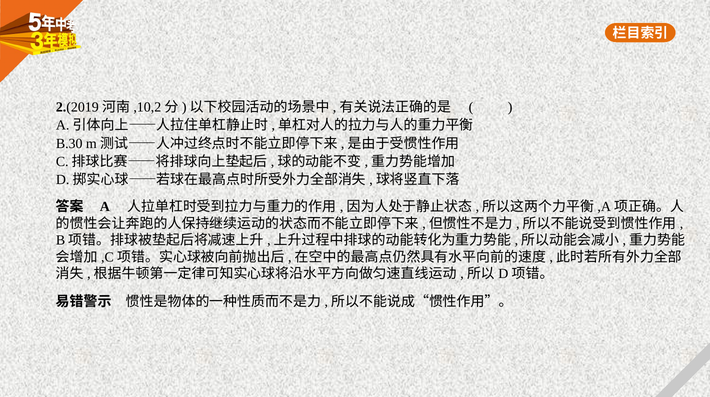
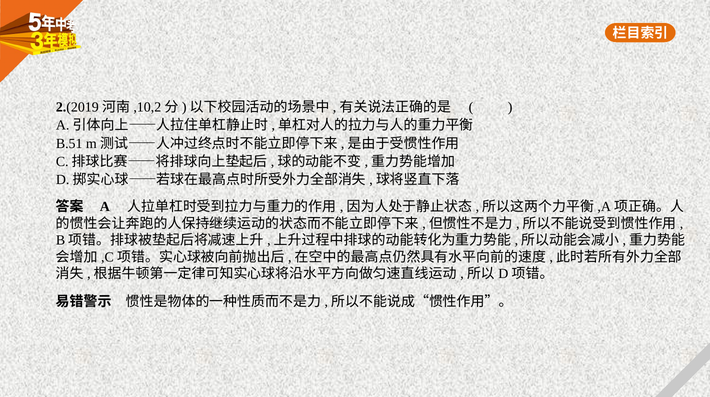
B.30: B.30 -> B.51 (69, 143)
